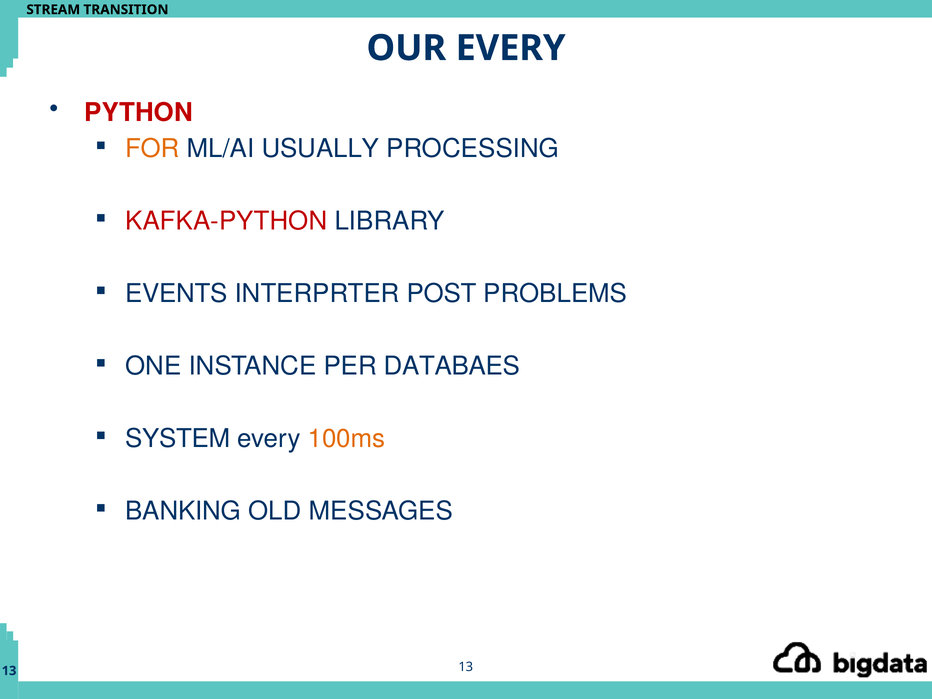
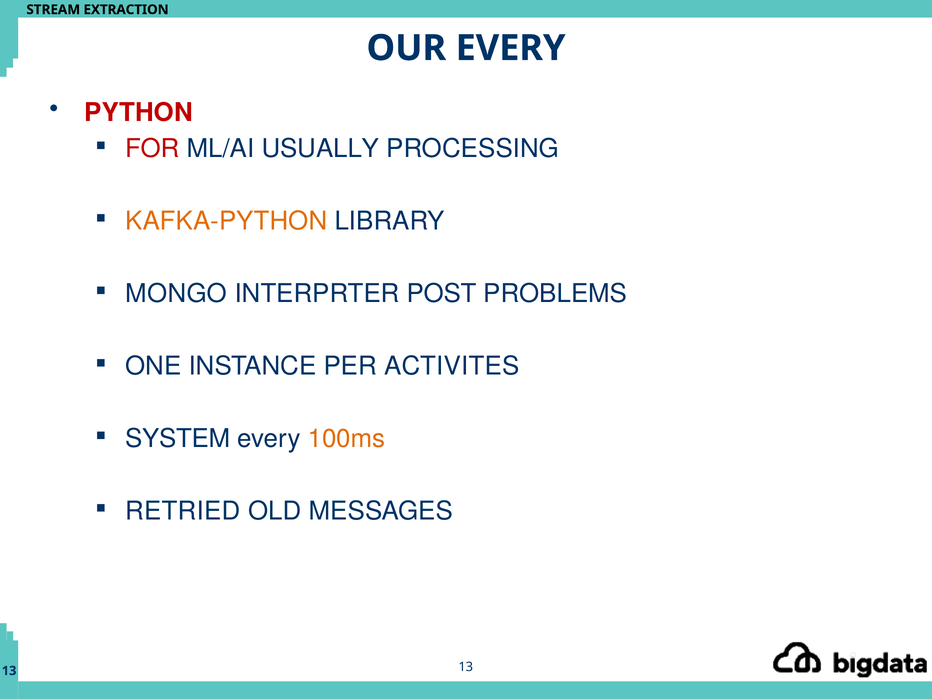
TRANSITION: TRANSITION -> EXTRACTION (126, 10)
FOR colour: orange -> red (152, 149)
KAFKA-PYTHON colour: red -> orange (226, 221)
EVENTS: EVENTS -> MONGO (176, 294)
DATABAES: DATABAES -> ACTIVITES (452, 366)
BANKING: BANKING -> RETRIED (183, 511)
